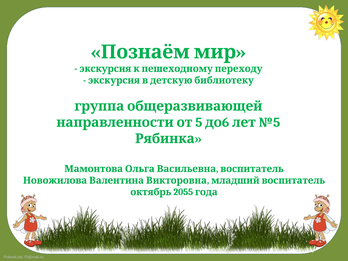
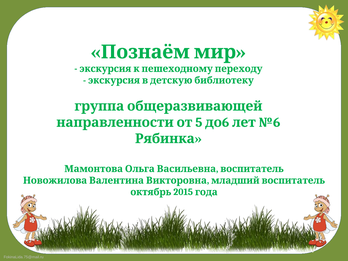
№5: №5 -> №6 (270, 122)
2055: 2055 -> 2015 (183, 192)
